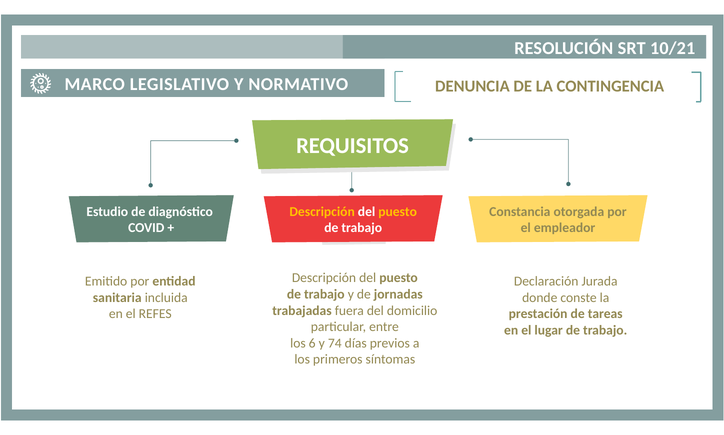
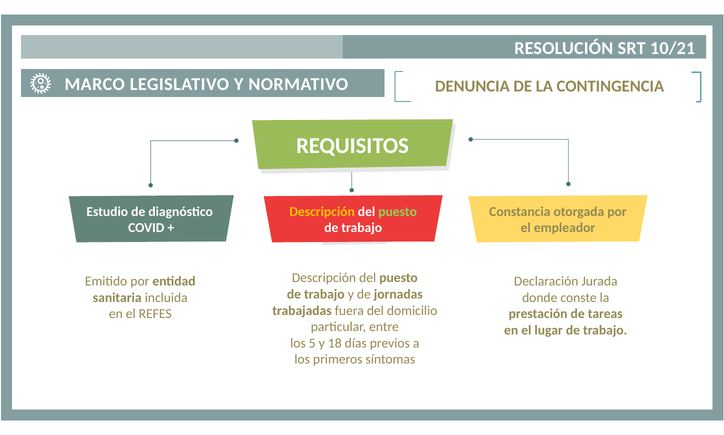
puesto colour: yellow -> light green (398, 211)
6: 6 -> 5 (312, 343)
74: 74 -> 18 (335, 343)
